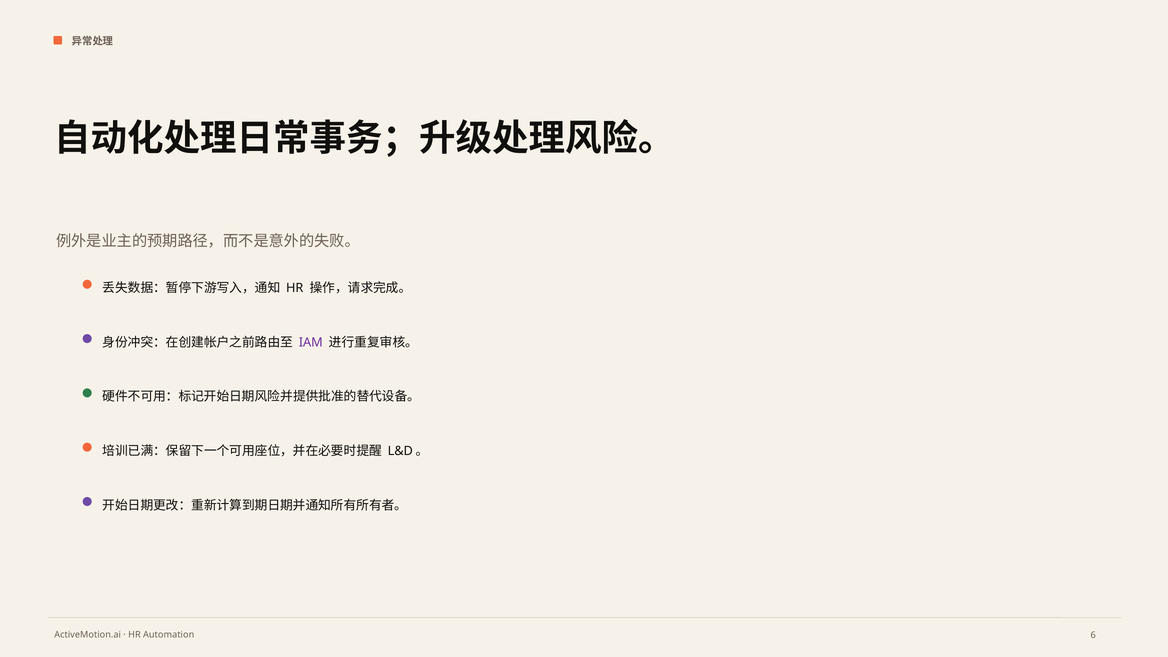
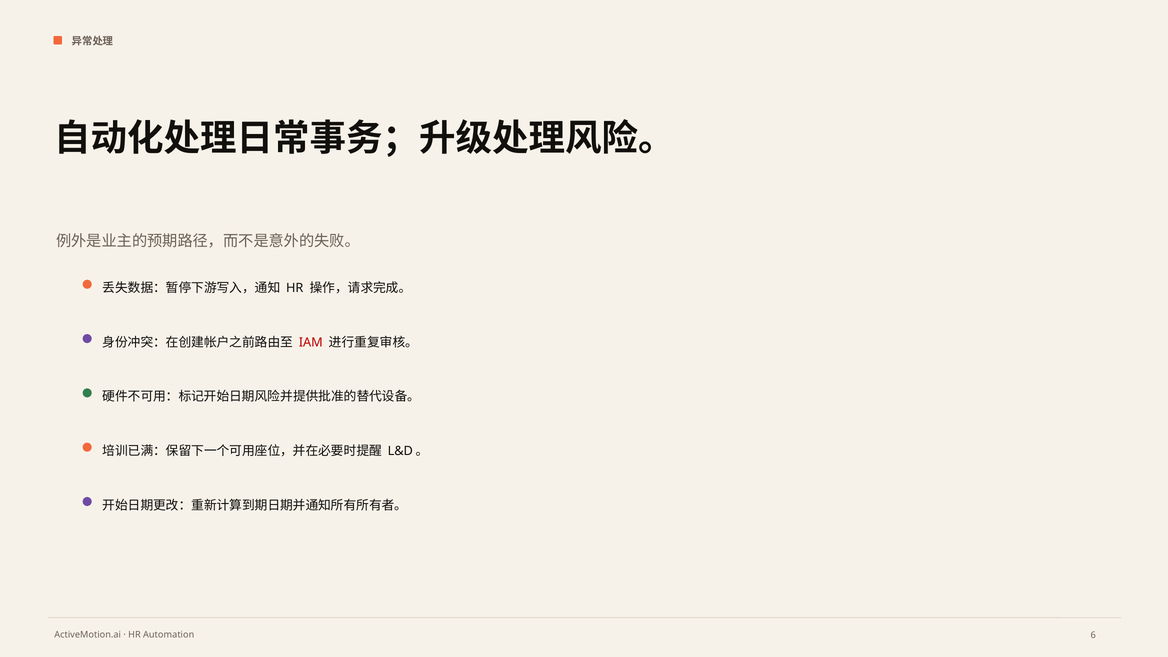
IAM colour: purple -> red (311, 343)
